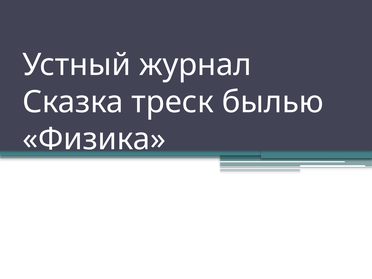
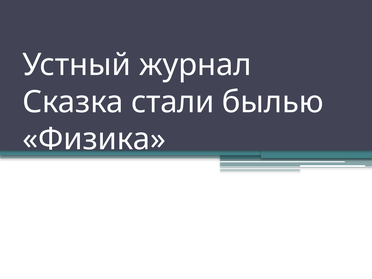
треск: треск -> стали (173, 102)
